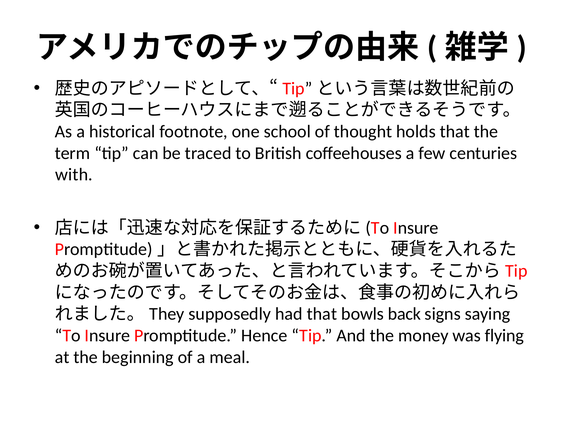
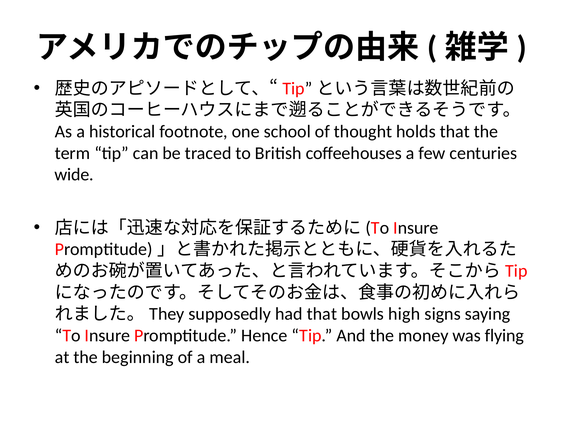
with: with -> wide (74, 175)
back: back -> high (404, 314)
